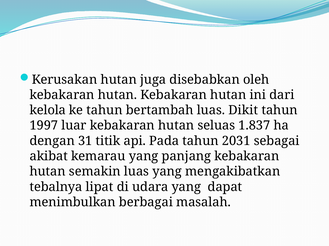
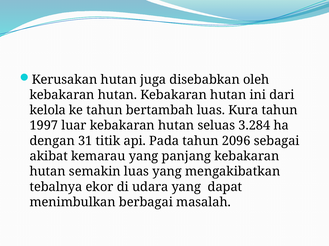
Dikit: Dikit -> Kura (243, 111)
1.837: 1.837 -> 3.284 (254, 126)
2031: 2031 -> 2096 (236, 141)
lipat: lipat -> ekor (100, 187)
